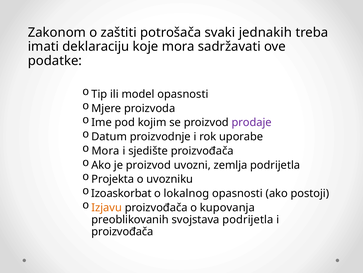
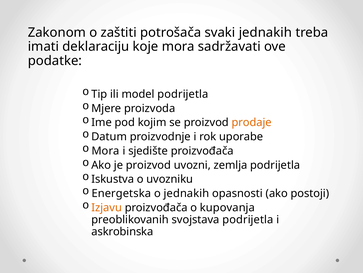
model opasnosti: opasnosti -> podrijetla (183, 94)
prodaje colour: purple -> orange (252, 122)
Projekta: Projekta -> Iskustva (113, 179)
Izoaskorbat: Izoaskorbat -> Energetska (121, 193)
o lokalnog: lokalnog -> jednakih (186, 193)
proizvođača: proizvođača -> askrobinska (122, 231)
